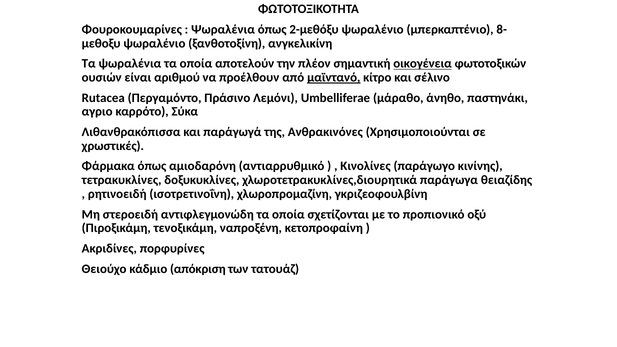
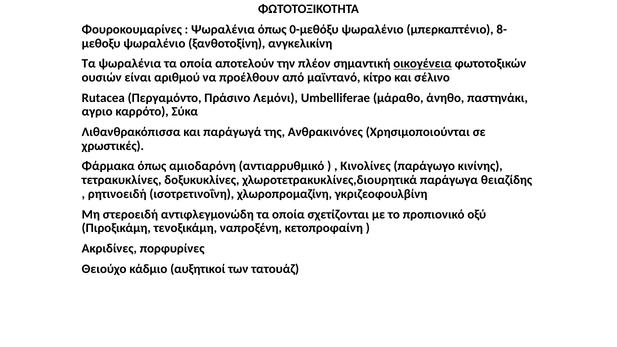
2-μεθόξυ: 2-μεθόξυ -> 0-μεθόξυ (314, 29)
μαϊντανό underline: present -> none (334, 78)
απόκριση: απόκριση -> αυξητικοί (198, 269)
